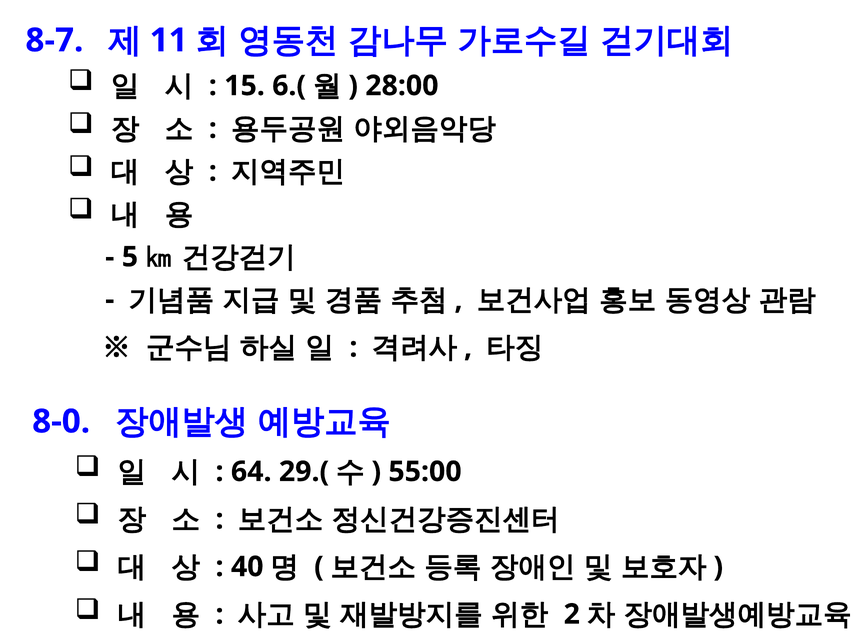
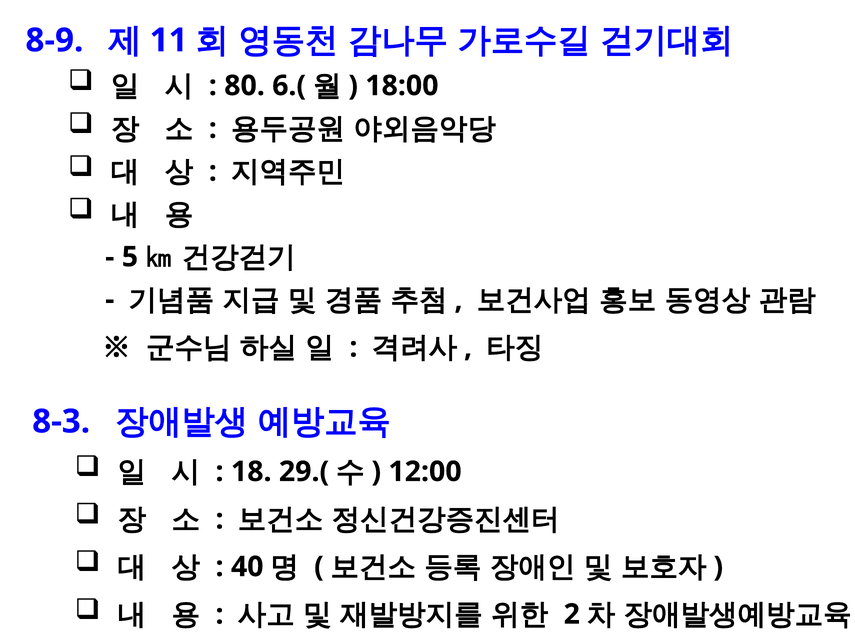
8-7: 8-7 -> 8-9 (54, 40)
15: 15 -> 80 (245, 86)
28:00: 28:00 -> 18:00 (402, 86)
8-0: 8-0 -> 8-3 (61, 421)
64: 64 -> 18 (251, 471)
55:00: 55:00 -> 12:00 (425, 471)
